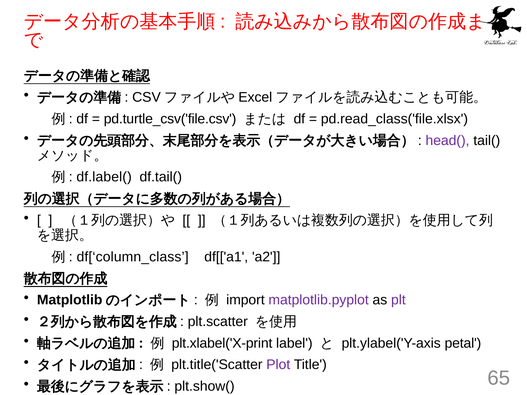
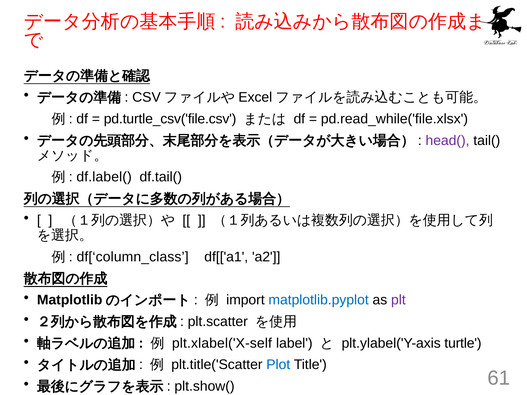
pd.read_class('file.xlsx: pd.read_class('file.xlsx -> pd.read_while('file.xlsx (394, 119)
matplotlib.pyplot colour: purple -> blue (319, 300)
plt.xlabel('X-print: plt.xlabel('X-print -> plt.xlabel('X-self (222, 343)
petal: petal -> turtle (463, 343)
Plot colour: purple -> blue (278, 365)
65: 65 -> 61 (499, 378)
